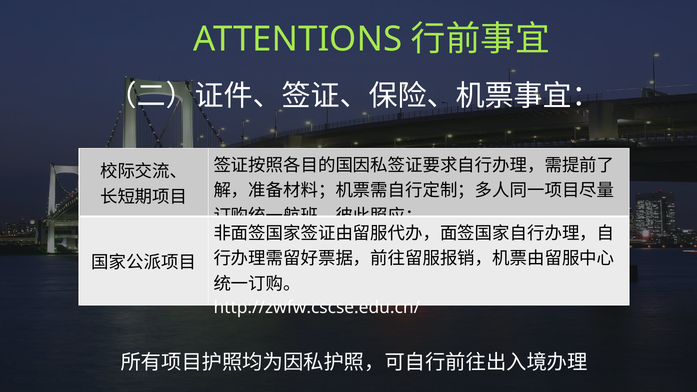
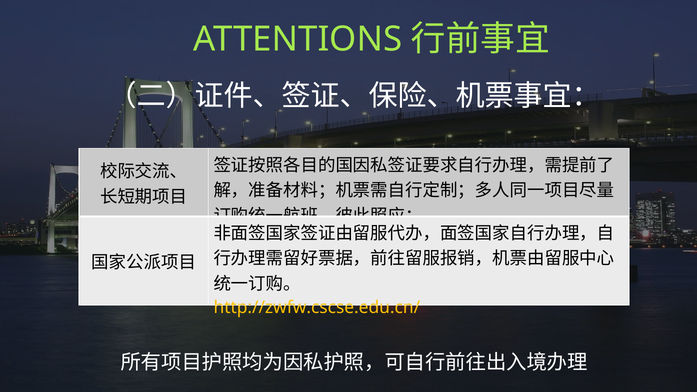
http://zwfw.cscse.edu.cn/ colour: white -> yellow (317, 308)
